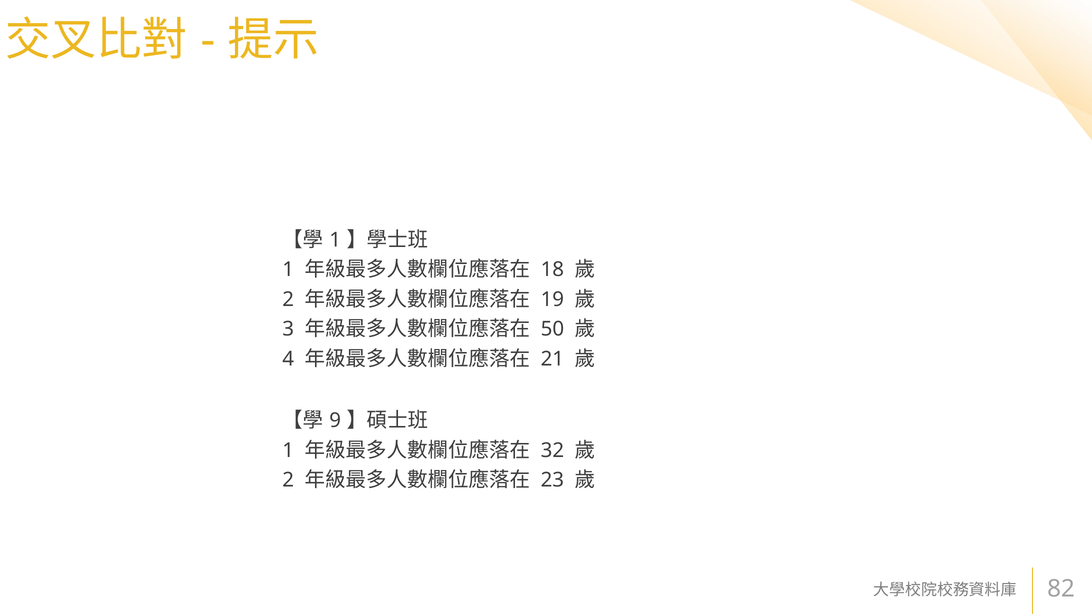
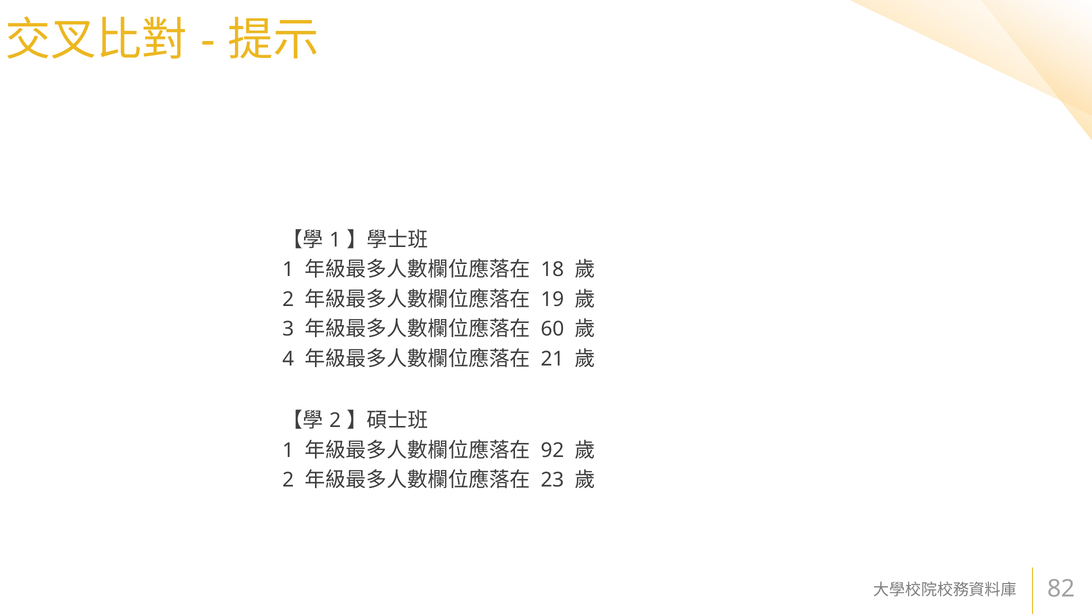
50: 50 -> 60 (552, 329)
9: 9 -> 2 (335, 421)
32: 32 -> 92 (552, 451)
